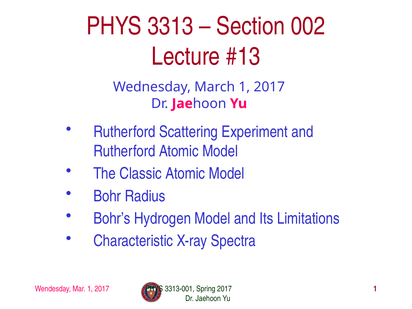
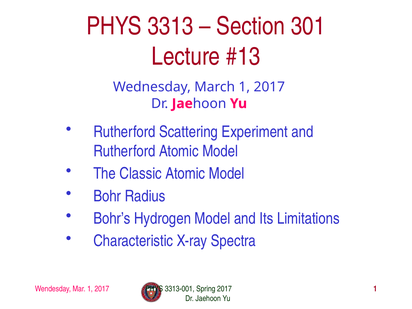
002: 002 -> 301 (308, 26)
